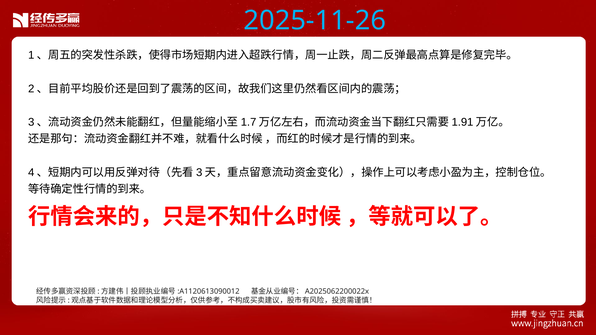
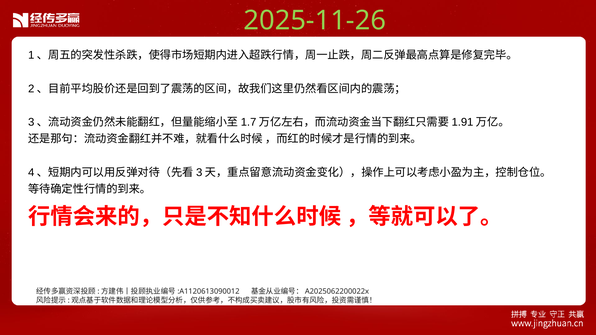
2025-11-26 colour: light blue -> light green (315, 20)
